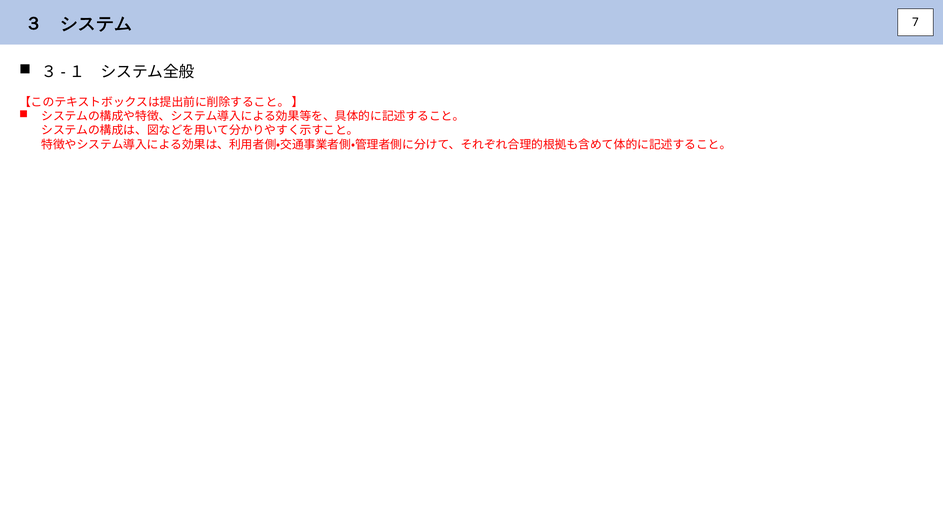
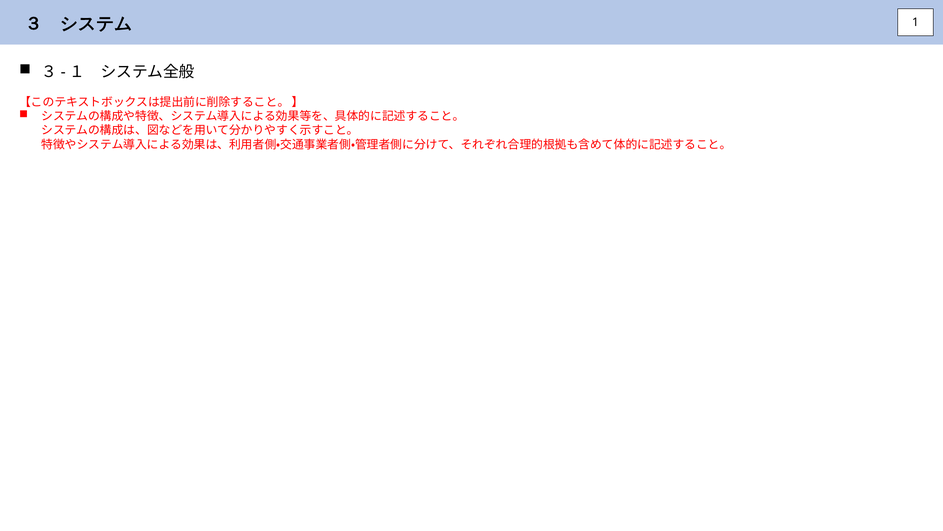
7: 7 -> 1 (915, 22)
